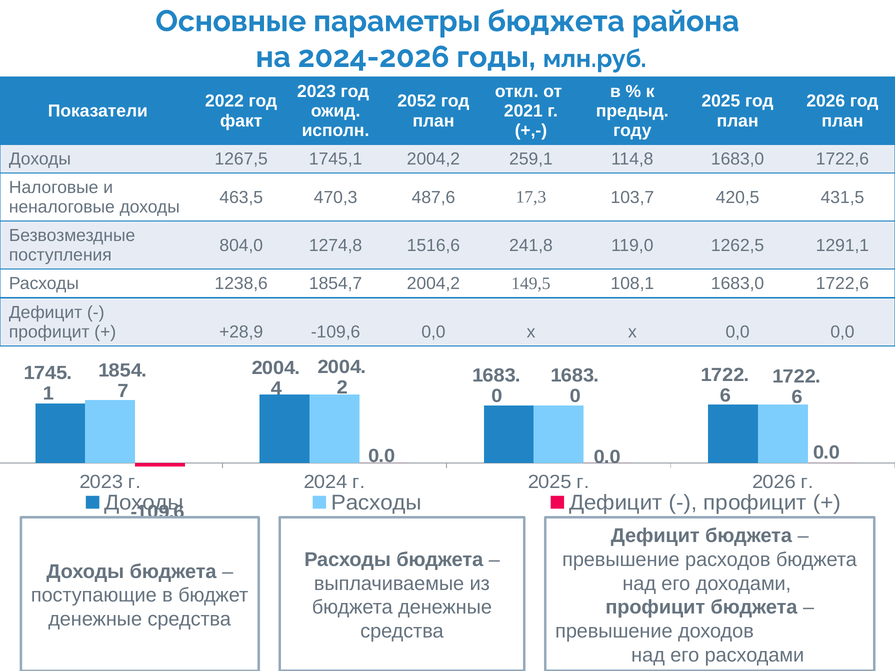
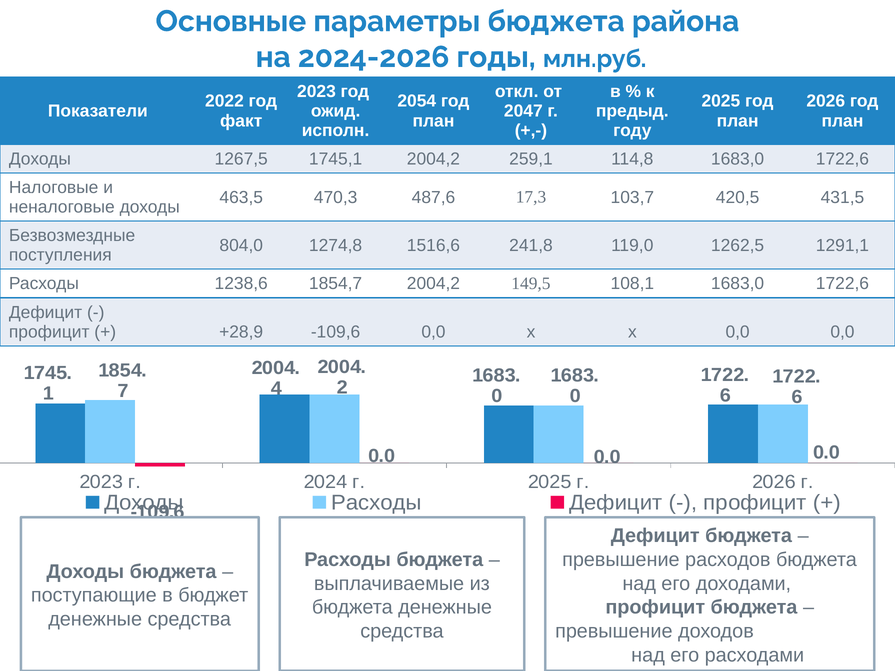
2052: 2052 -> 2054 (417, 101)
2021: 2021 -> 2047 (523, 111)
